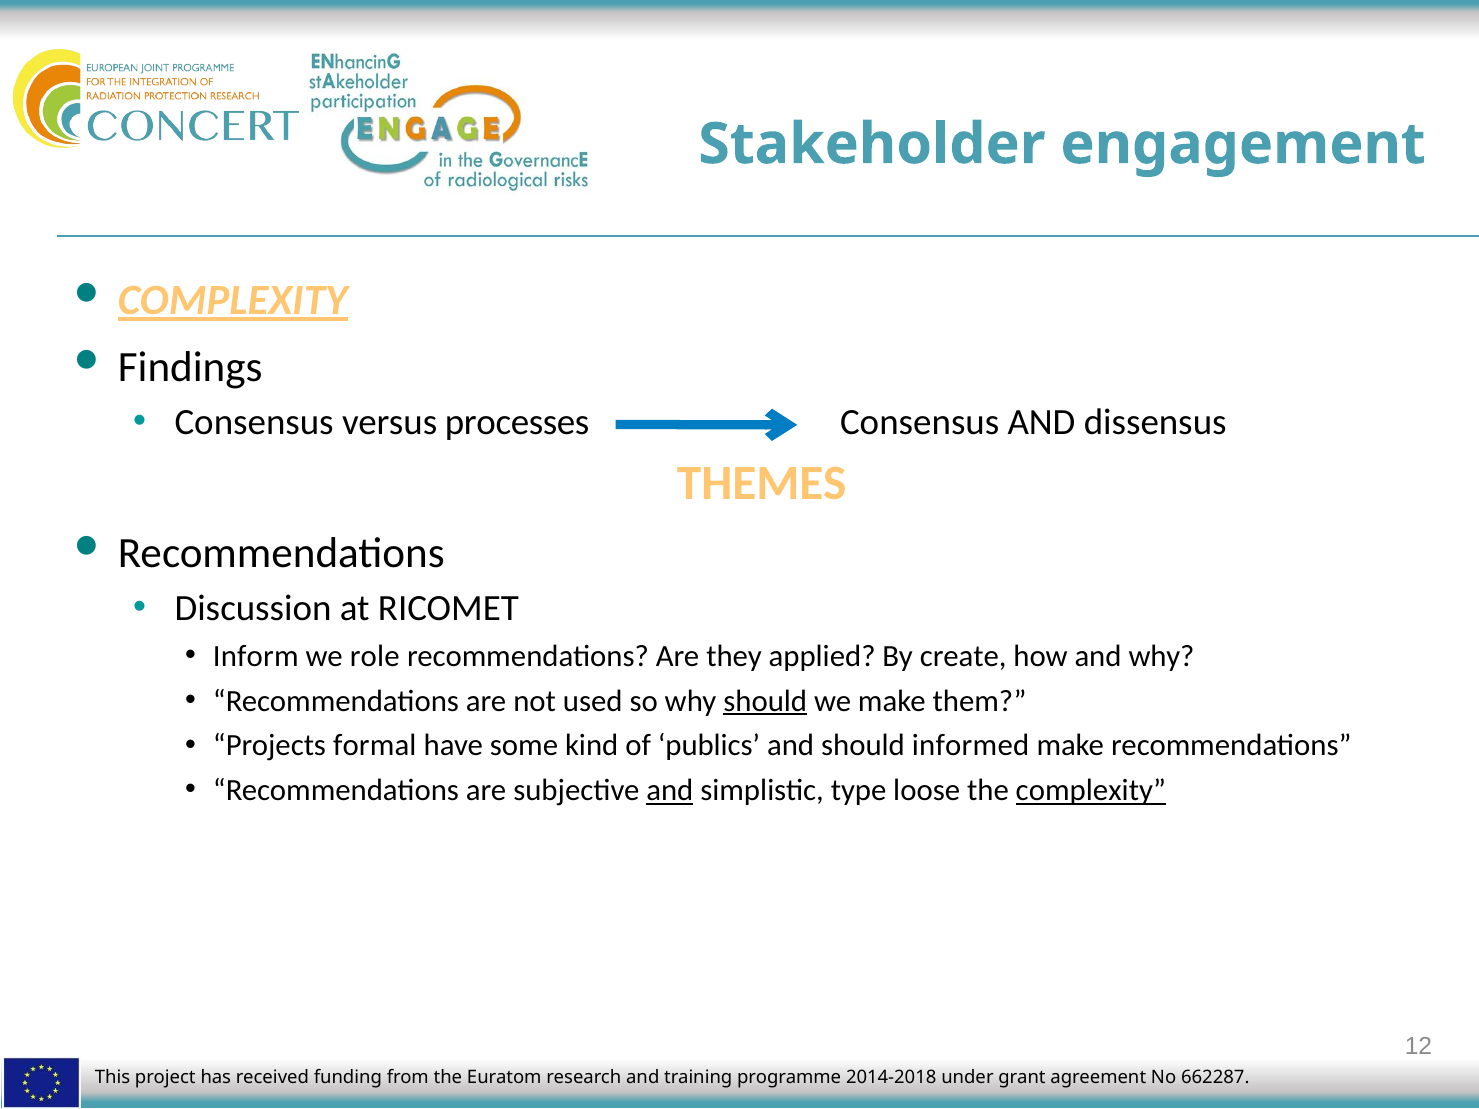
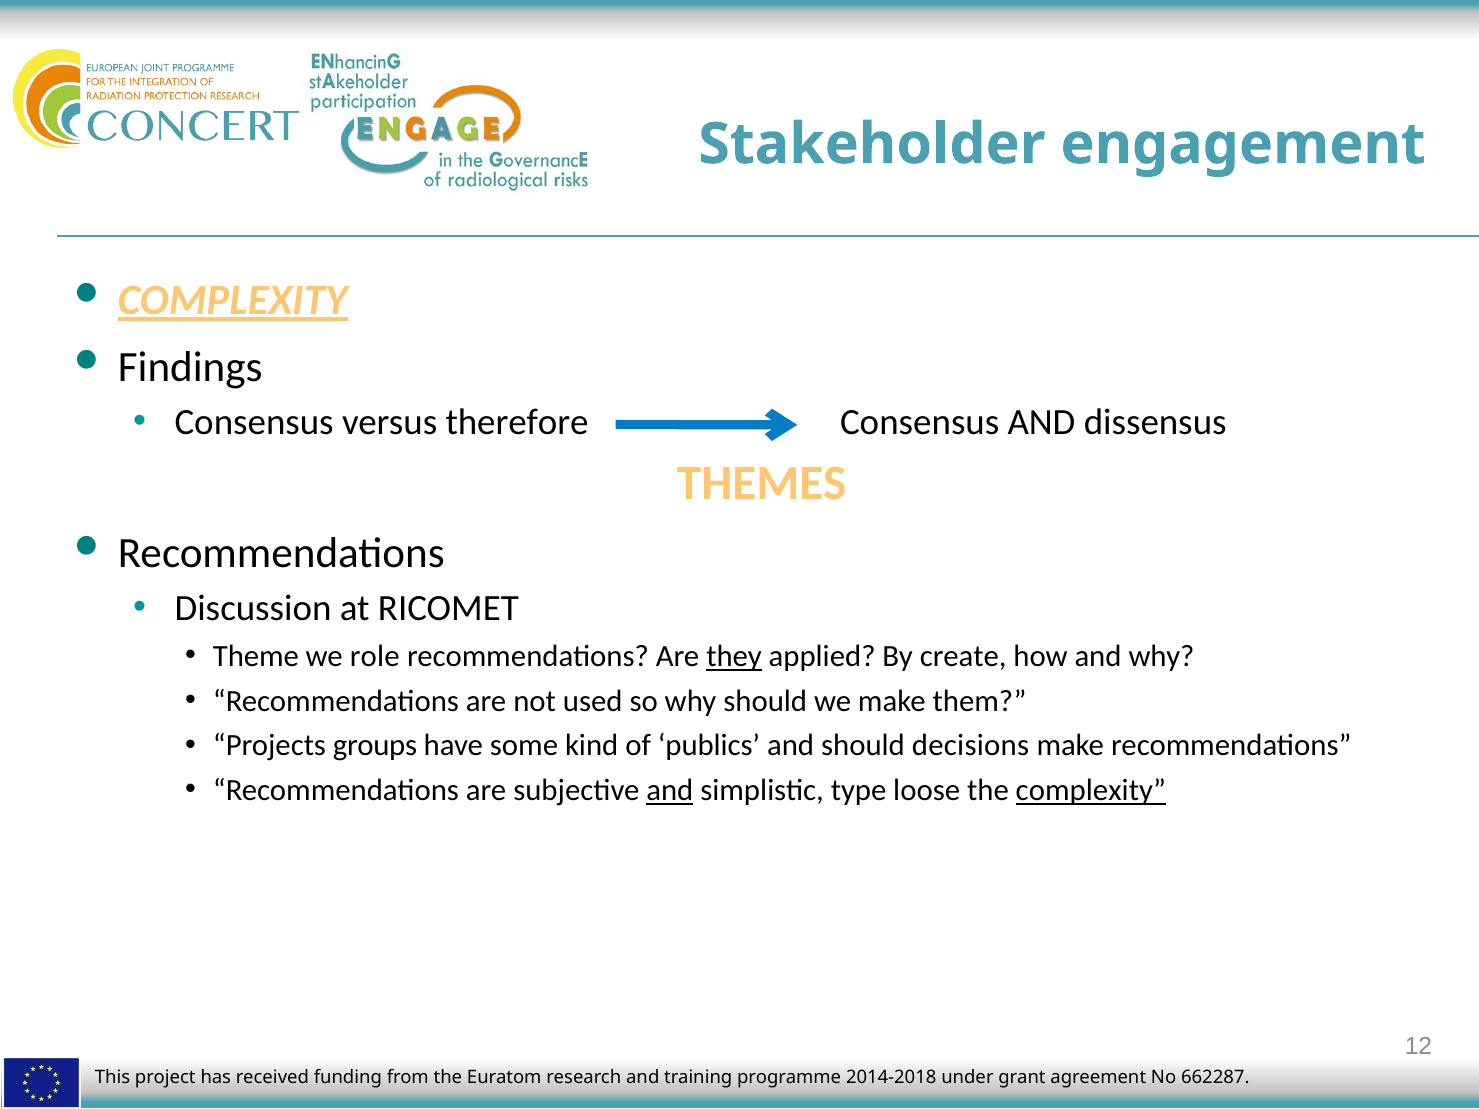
processes: processes -> therefore (517, 423)
Inform: Inform -> Theme (256, 657)
they underline: none -> present (734, 657)
should underline: present -> none (765, 701)
formal: formal -> groups (375, 746)
informed: informed -> decisions (971, 746)
